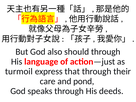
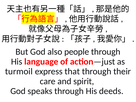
should: should -> people (77, 52)
pond: pond -> spirit (84, 81)
